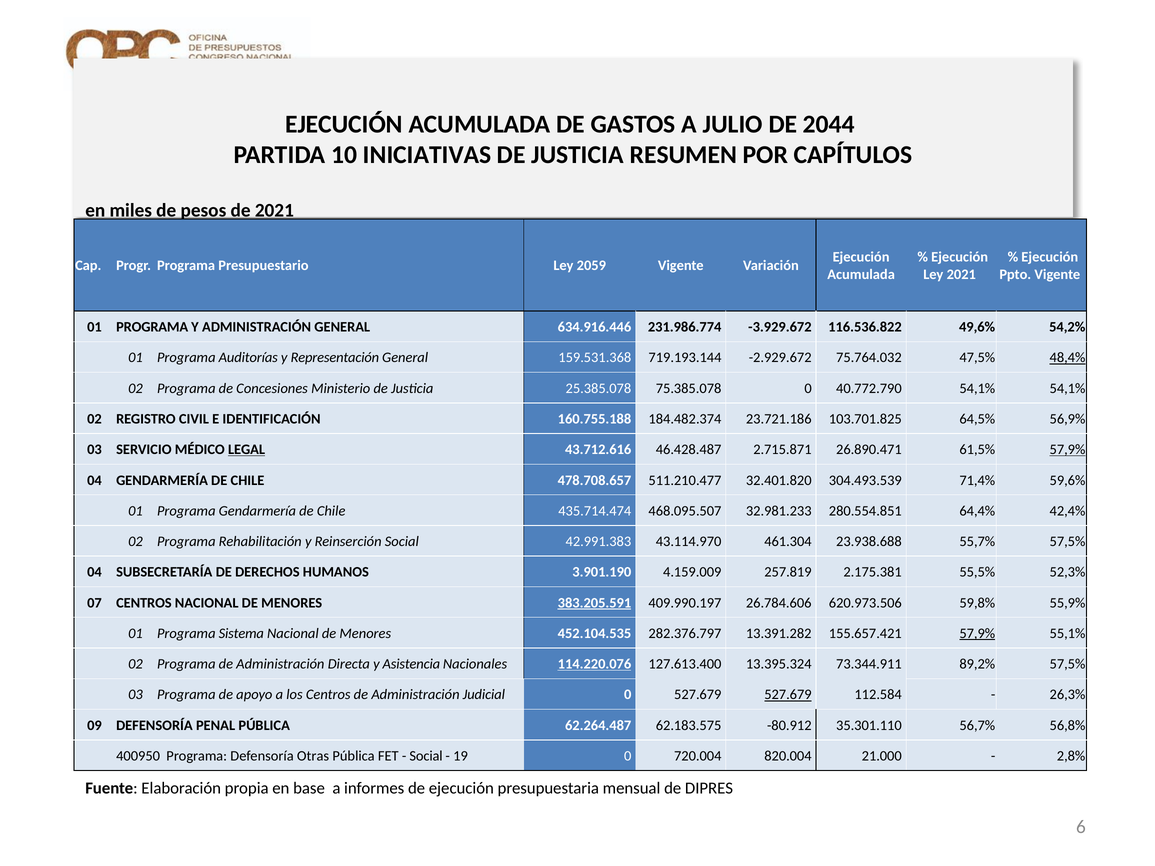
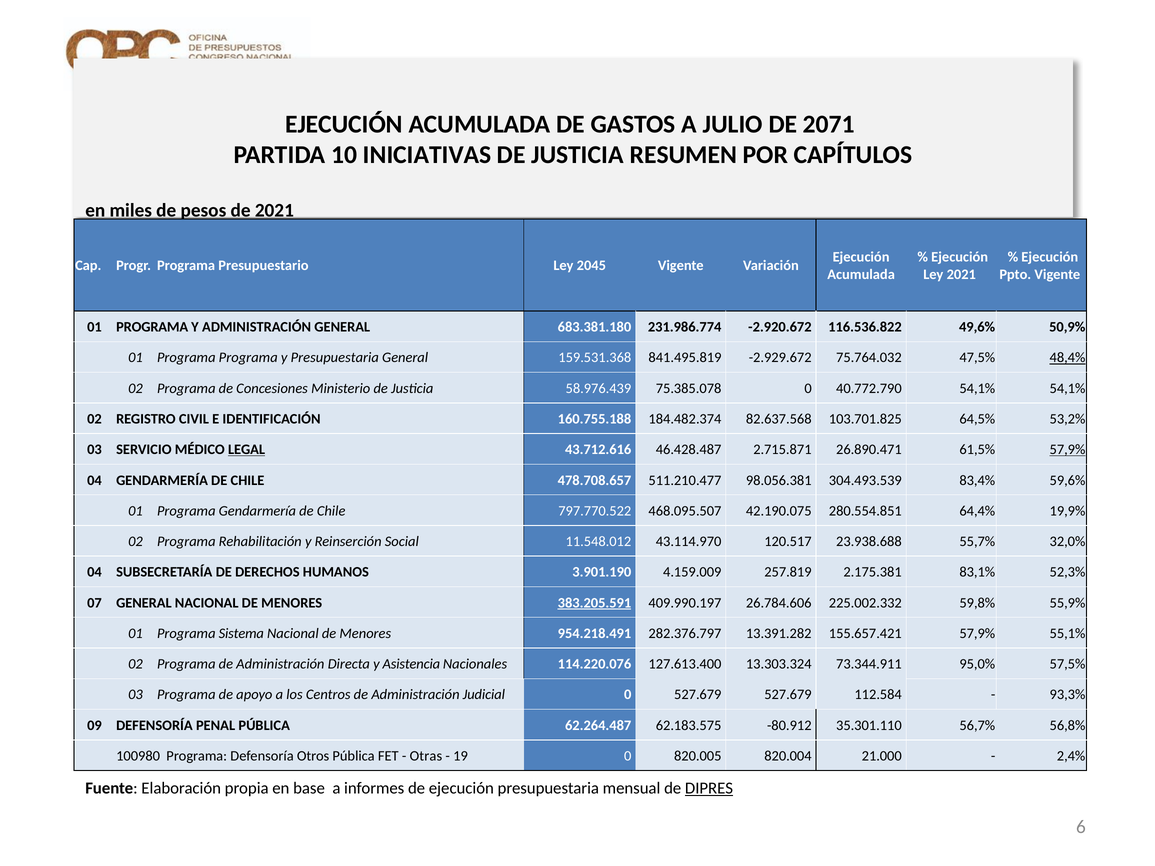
2044: 2044 -> 2071 (829, 124)
2059: 2059 -> 2045 (591, 266)
634.916.446: 634.916.446 -> 683.381.180 (594, 327)
-3.929.672: -3.929.672 -> -2.920.672 (780, 327)
54,2%: 54,2% -> 50,9% (1067, 327)
Programa Auditorías: Auditorías -> Programa (248, 358)
y Representación: Representación -> Presupuestaria (335, 358)
719.193.144: 719.193.144 -> 841.495.819 (685, 358)
25.385.078: 25.385.078 -> 58.976.439 (598, 388)
23.721.186: 23.721.186 -> 82.637.568 (779, 419)
56,9%: 56,9% -> 53,2% (1067, 419)
32.401.820: 32.401.820 -> 98.056.381 (779, 480)
71,4%: 71,4% -> 83,4% (977, 480)
435.714.474: 435.714.474 -> 797.770.522 (595, 511)
32.981.233: 32.981.233 -> 42.190.075 (779, 511)
42,4%: 42,4% -> 19,9% (1067, 511)
42.991.383: 42.991.383 -> 11.548.012 (598, 542)
461.304: 461.304 -> 120.517 (788, 542)
55,7% 57,5%: 57,5% -> 32,0% (1067, 542)
55,5%: 55,5% -> 83,1% (977, 572)
07 CENTROS: CENTROS -> GENERAL (144, 603)
620.973.506: 620.973.506 -> 225.002.332 (865, 603)
452.104.535: 452.104.535 -> 954.218.491 (594, 634)
57,9% underline: present -> none (977, 634)
114.220.076 underline: present -> none (594, 664)
13.395.324: 13.395.324 -> 13.303.324 (779, 664)
89,2%: 89,2% -> 95,0% (977, 664)
527.679 underline: present -> none (788, 695)
26,3%: 26,3% -> 93,3% (1067, 695)
400950: 400950 -> 100980 (138, 756)
Otras: Otras -> Otros (313, 756)
Social: Social -> Otras (426, 756)
720.004: 720.004 -> 820.005 (698, 756)
2,8%: 2,8% -> 2,4% (1071, 756)
DIPRES underline: none -> present (709, 788)
